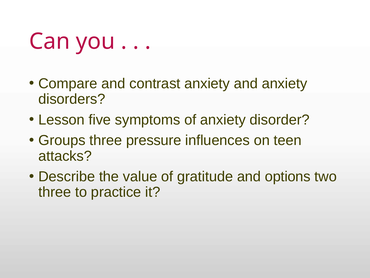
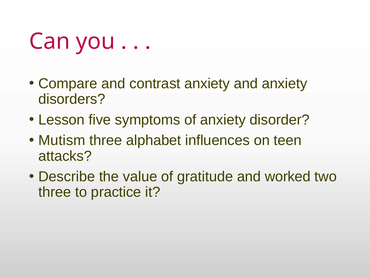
Groups: Groups -> Mutism (62, 140)
pressure: pressure -> alphabet (154, 140)
options: options -> worked (288, 176)
